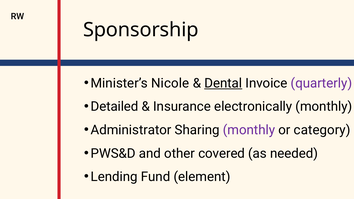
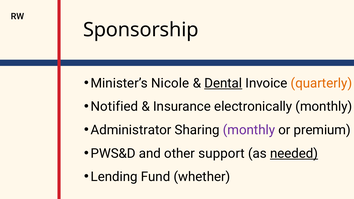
quarterly colour: purple -> orange (321, 83)
Detailed: Detailed -> Notified (114, 107)
category: category -> premium (322, 130)
covered: covered -> support (222, 154)
needed underline: none -> present (294, 154)
element: element -> whether (202, 177)
